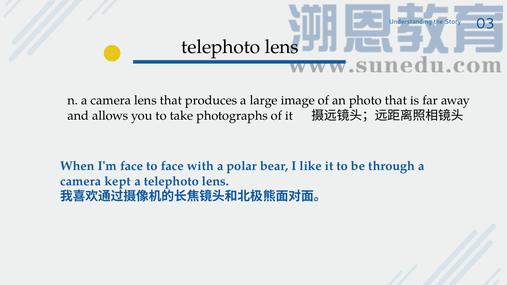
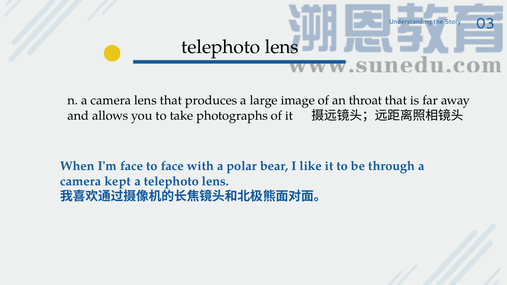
photo: photo -> throat (365, 100)
